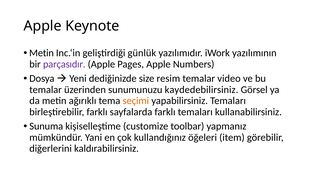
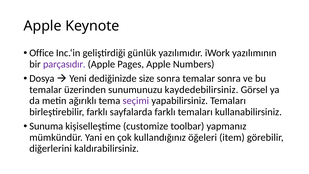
Metin: Metin -> Office (42, 53)
size resim: resim -> sonra (168, 78)
temalar video: video -> sonra (229, 78)
seçimi colour: orange -> purple (136, 101)
